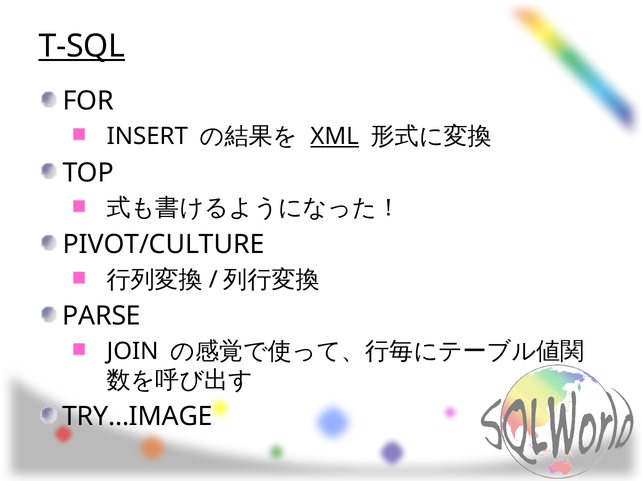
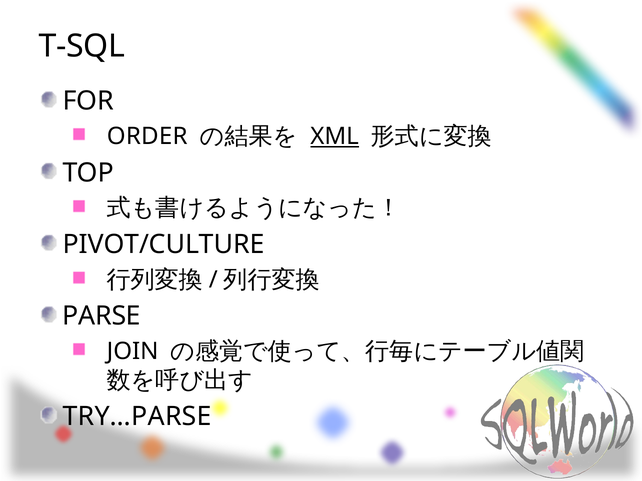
T-SQL underline: present -> none (82, 46)
INSERT: INSERT -> ORDER (147, 137)
TRY…IMAGE: TRY…IMAGE -> TRY…PARSE (137, 417)
